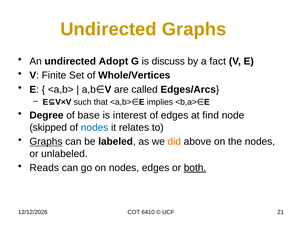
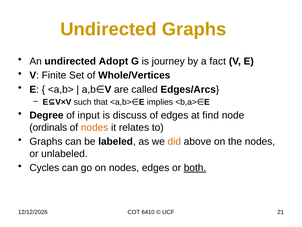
discuss: discuss -> journey (168, 61)
base: base -> input (89, 115)
interest: interest -> discuss (130, 115)
skipped: skipped -> ordinals (48, 127)
nodes colour: blue -> orange (95, 127)
Graphs underline: present -> none (46, 141)
Reads: Reads -> Cycles (44, 167)
